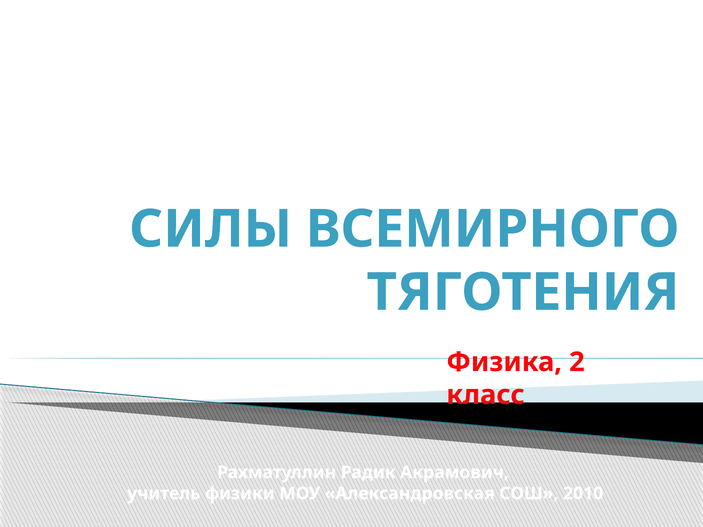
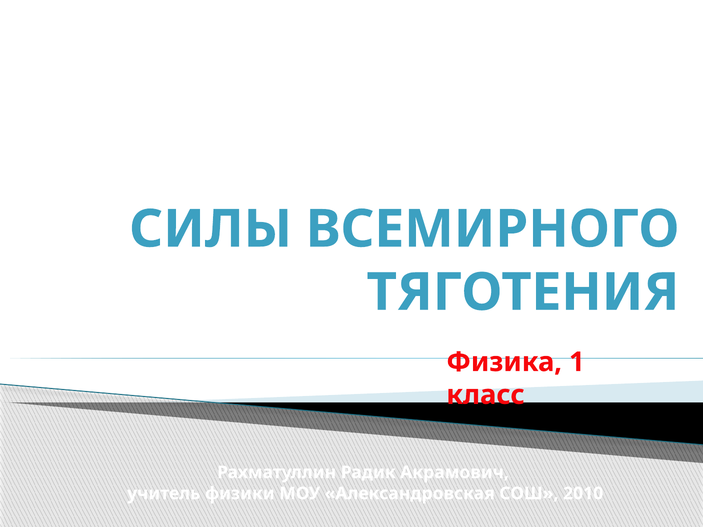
2: 2 -> 1 (577, 362)
